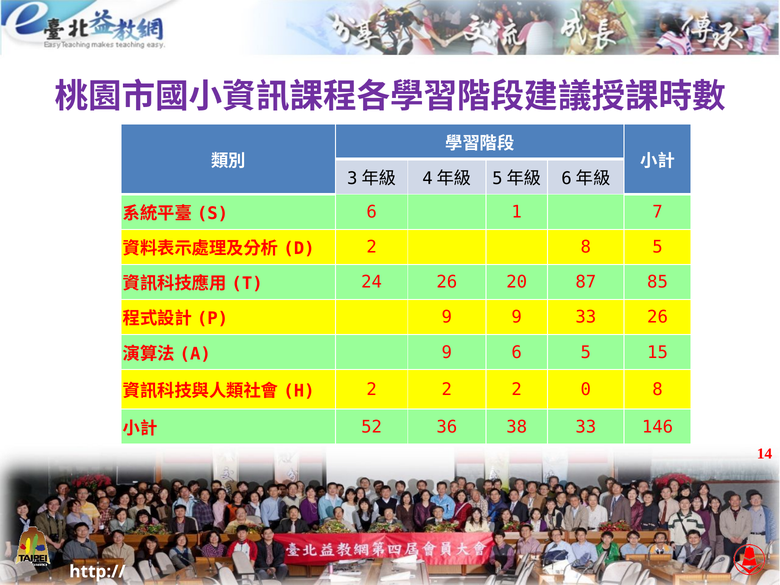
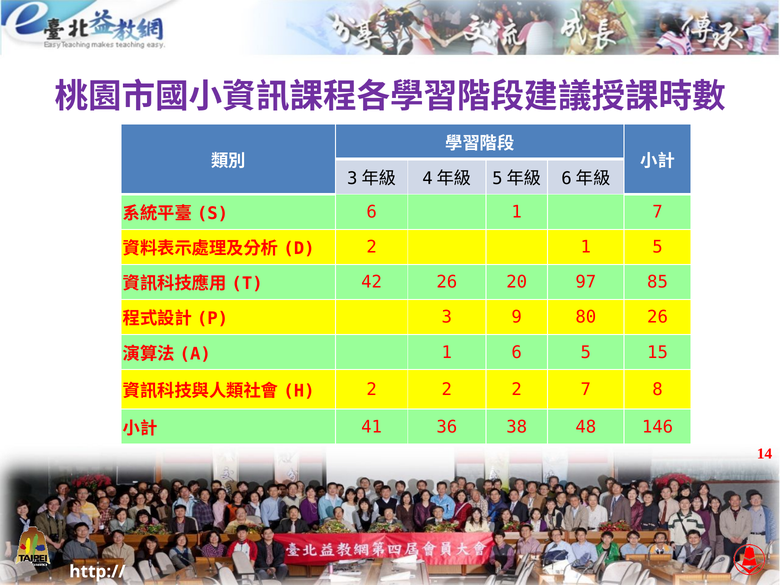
2 8: 8 -> 1 (586, 247)
24: 24 -> 42 (372, 282)
87: 87 -> 97 (586, 282)
9: 9 -> 3 (447, 317)
9 33: 33 -> 80 (586, 317)
9: 9 -> 1 (447, 352)
2 0: 0 -> 7 (586, 390)
52: 52 -> 41 (372, 427)
38 33: 33 -> 48 (586, 427)
